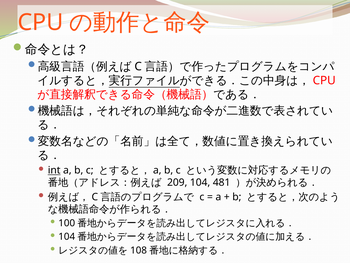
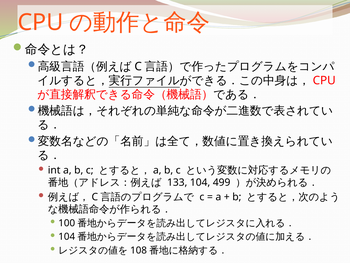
int underline: present -> none (54, 170)
209: 209 -> 133 (177, 182)
481: 481 -> 499 (222, 182)
